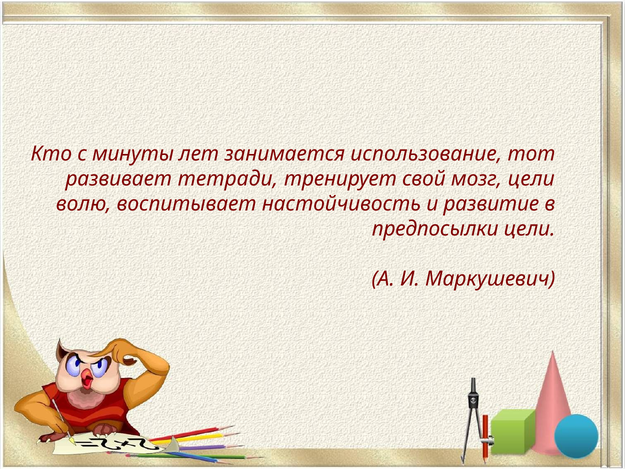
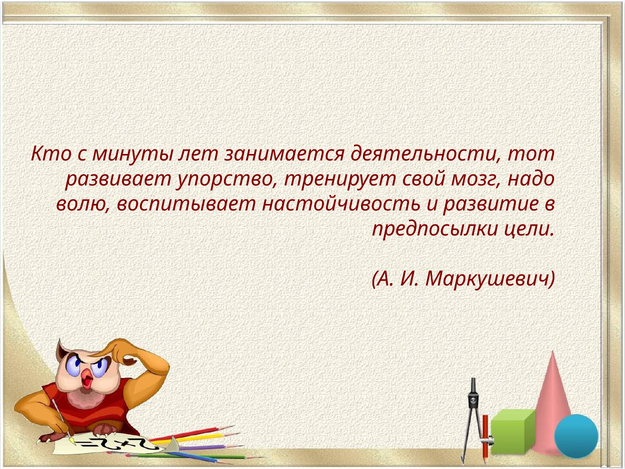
использование: использование -> деятельности (426, 154)
тетради: тетради -> упорство (228, 179)
мозг цели: цели -> надо (531, 179)
